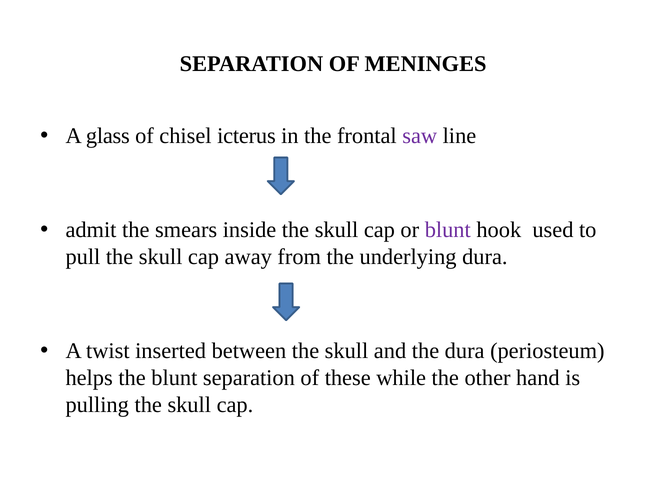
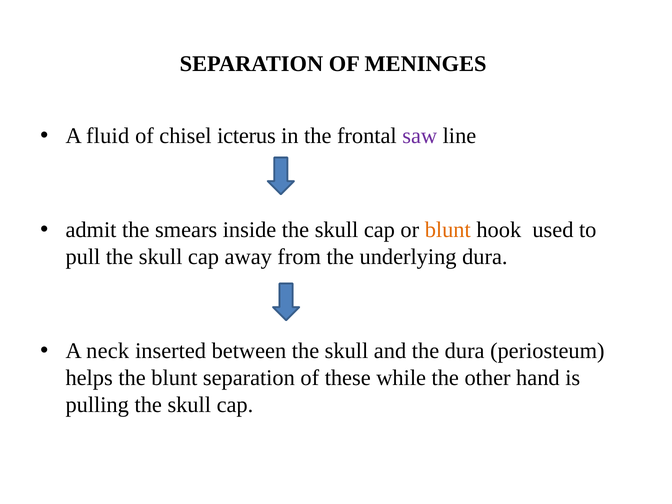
glass: glass -> fluid (108, 136)
blunt colour: purple -> orange (448, 230)
twist: twist -> neck (108, 351)
